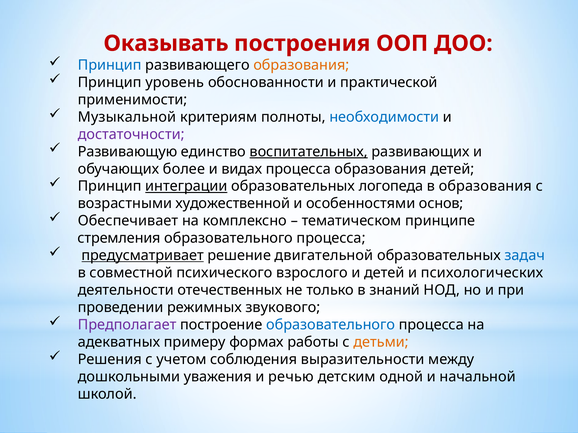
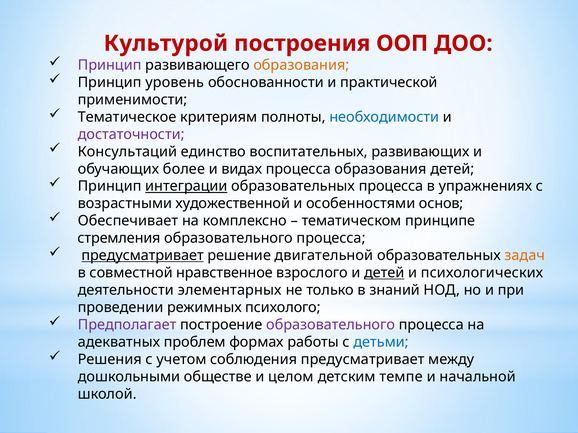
Оказывать: Оказывать -> Культурой (166, 43)
Принцип colour: blue -> purple (110, 65)
Музыкальной: Музыкальной -> Тематическое (127, 117)
Развивающую: Развивающую -> Консультаций (127, 152)
воспитательных underline: present -> none (309, 152)
образовательных логопеда: логопеда -> процесса (391, 186)
в образования: образования -> упражнениях (485, 186)
задач colour: blue -> orange (525, 256)
психического: психического -> нравственное (225, 273)
детей underline: none -> present (384, 273)
отечественных: отечественных -> элементарных (230, 290)
звукового: звукового -> психолого (283, 308)
образовательного colour: blue -> purple (331, 325)
примеру: примеру -> проблем (195, 343)
детьми colour: orange -> blue (381, 343)
соблюдения выразительности: выразительности -> предусматривает (363, 360)
уважения: уважения -> обществе (218, 377)
речью: речью -> целом (291, 377)
одной: одной -> темпе (401, 377)
